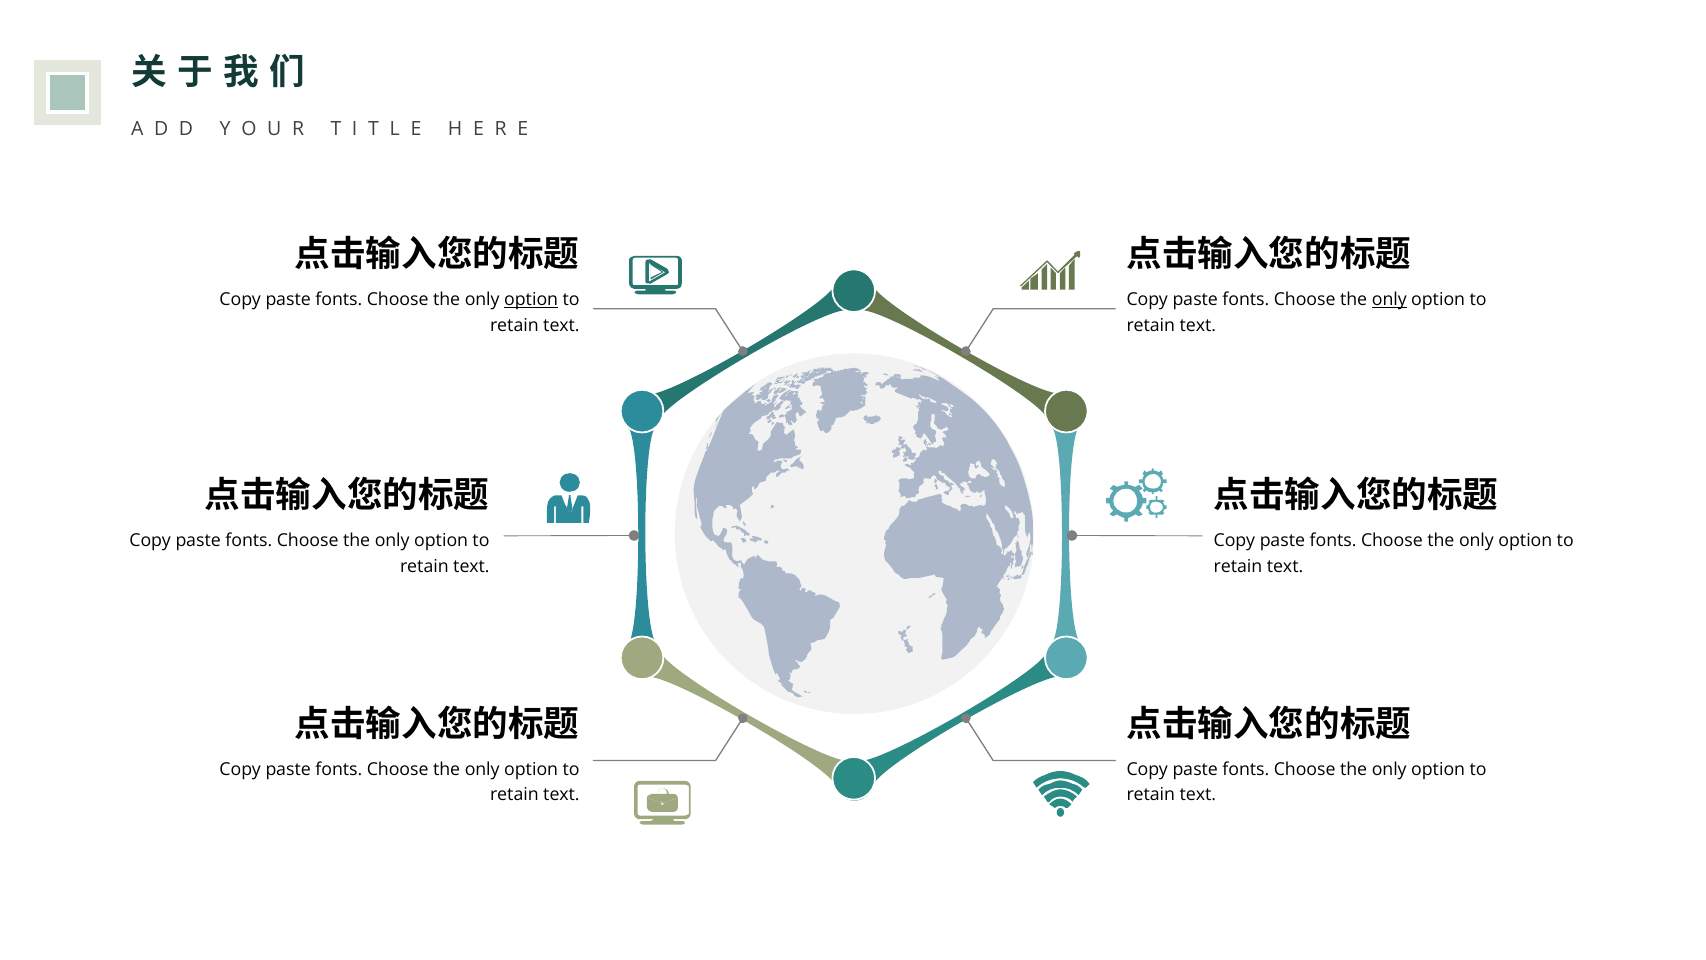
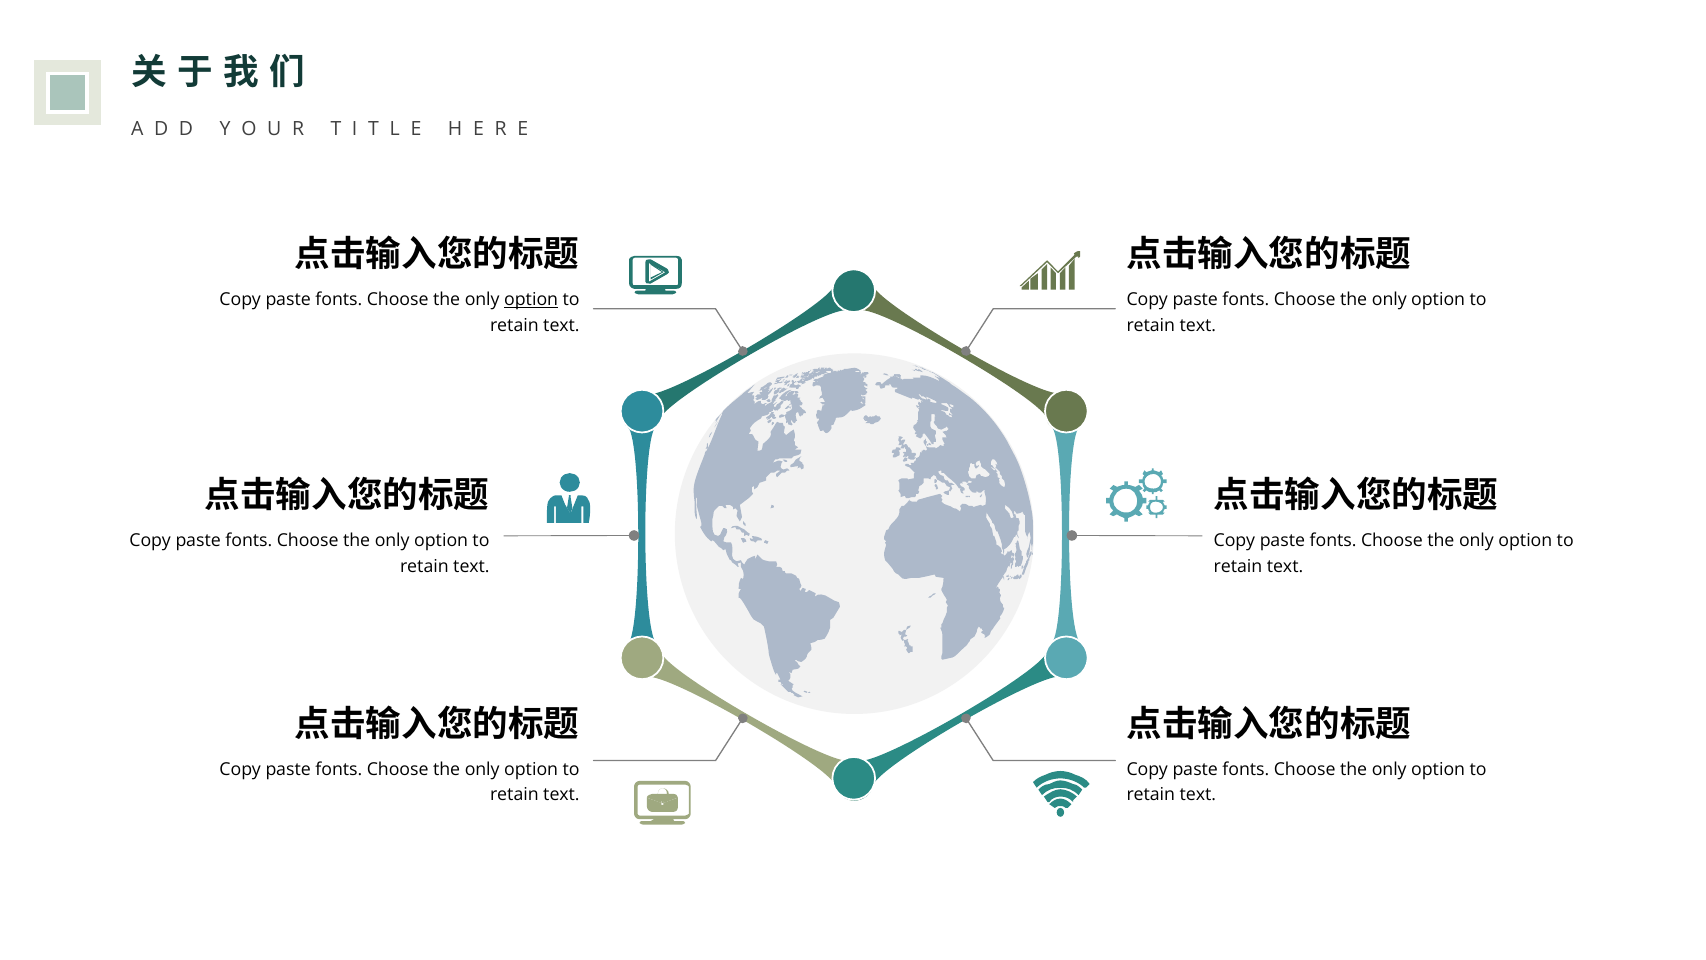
only underline: present -> none (1389, 300)
